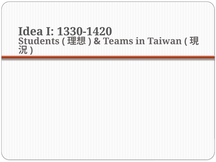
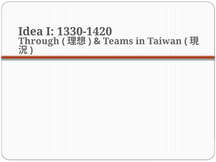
Students: Students -> Through (39, 41)
